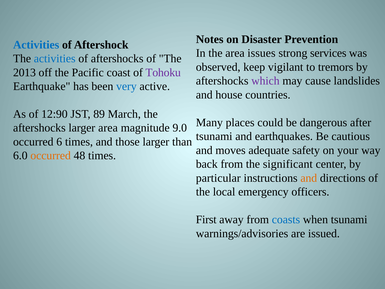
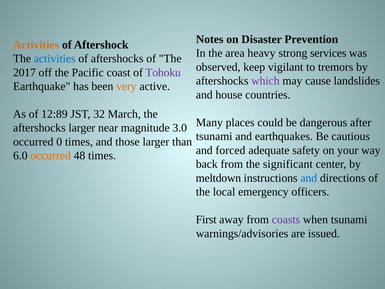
Activities colour: blue -> orange (36, 45)
issues: issues -> heavy (261, 53)
2013: 2013 -> 2017 (24, 72)
very colour: blue -> orange (126, 86)
12:90: 12:90 -> 12:89 (54, 114)
89: 89 -> 32 (99, 114)
larger area: area -> near (108, 128)
9.0: 9.0 -> 3.0 (180, 128)
6: 6 -> 0 (59, 142)
moves: moves -> forced (230, 150)
particular: particular -> meltdown (218, 178)
and colour: orange -> blue (309, 178)
coasts colour: blue -> purple (286, 219)
